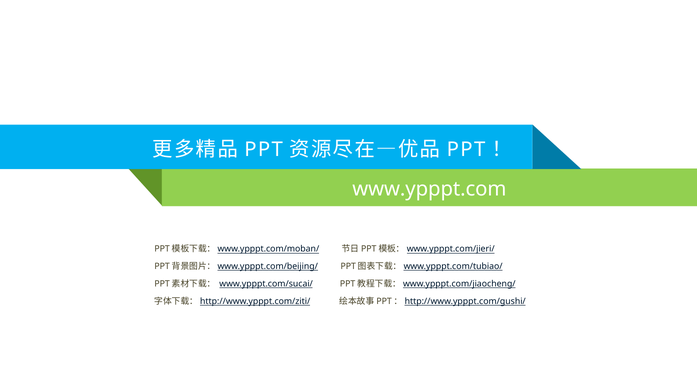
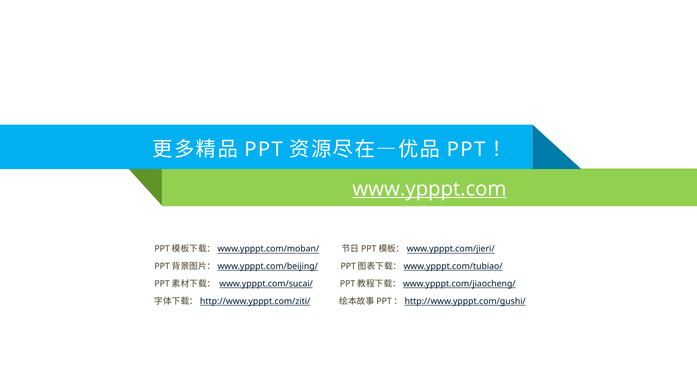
www.ypppt.com underline: none -> present (429, 189)
